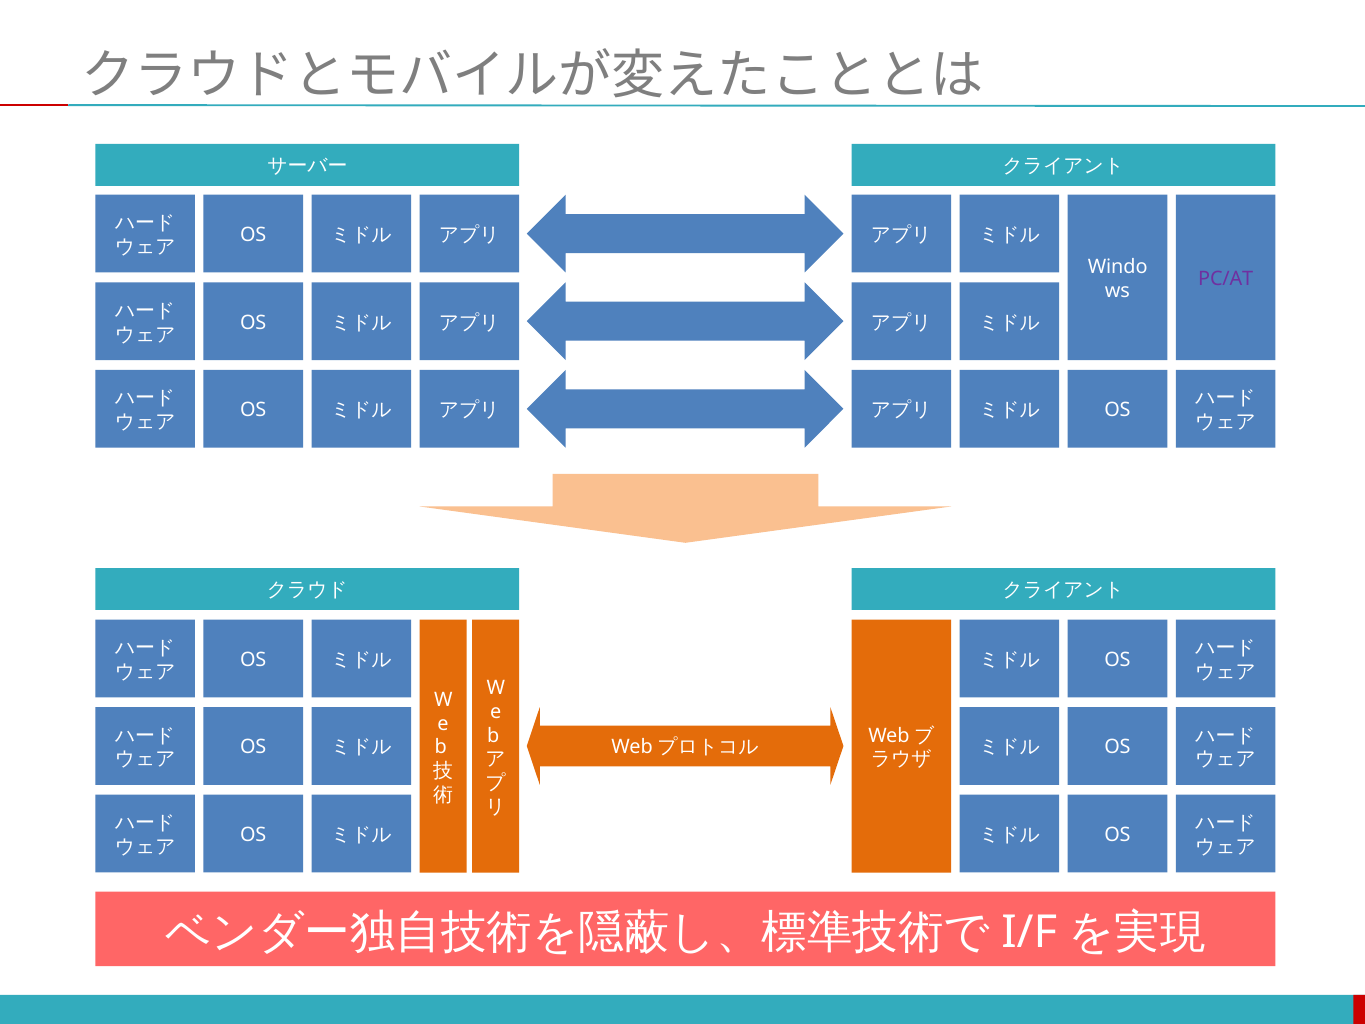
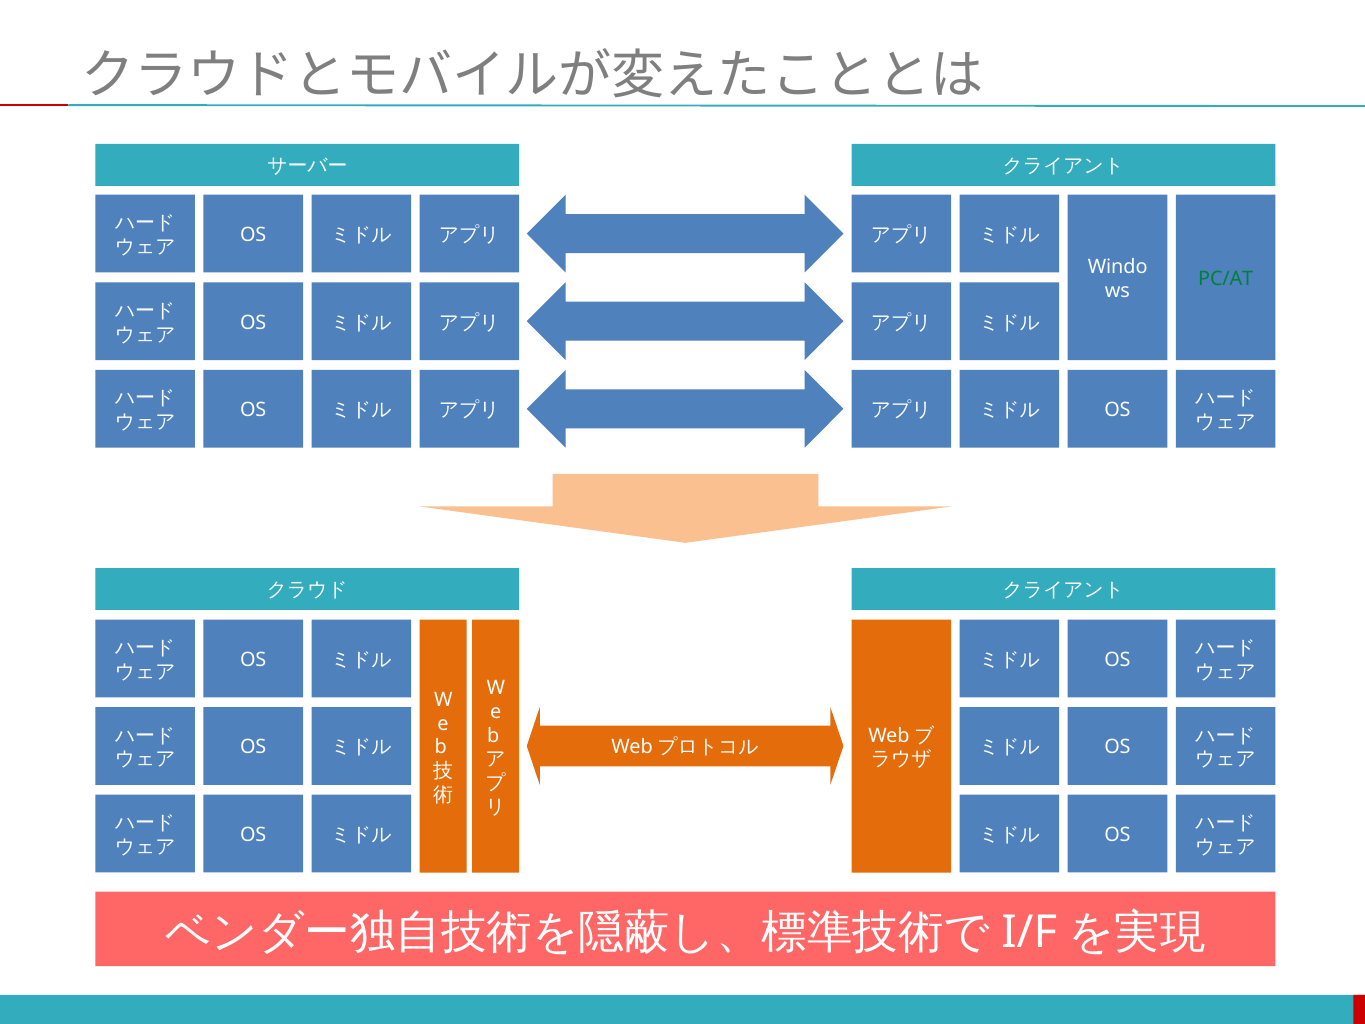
PC/AT colour: purple -> green (1226, 279)
